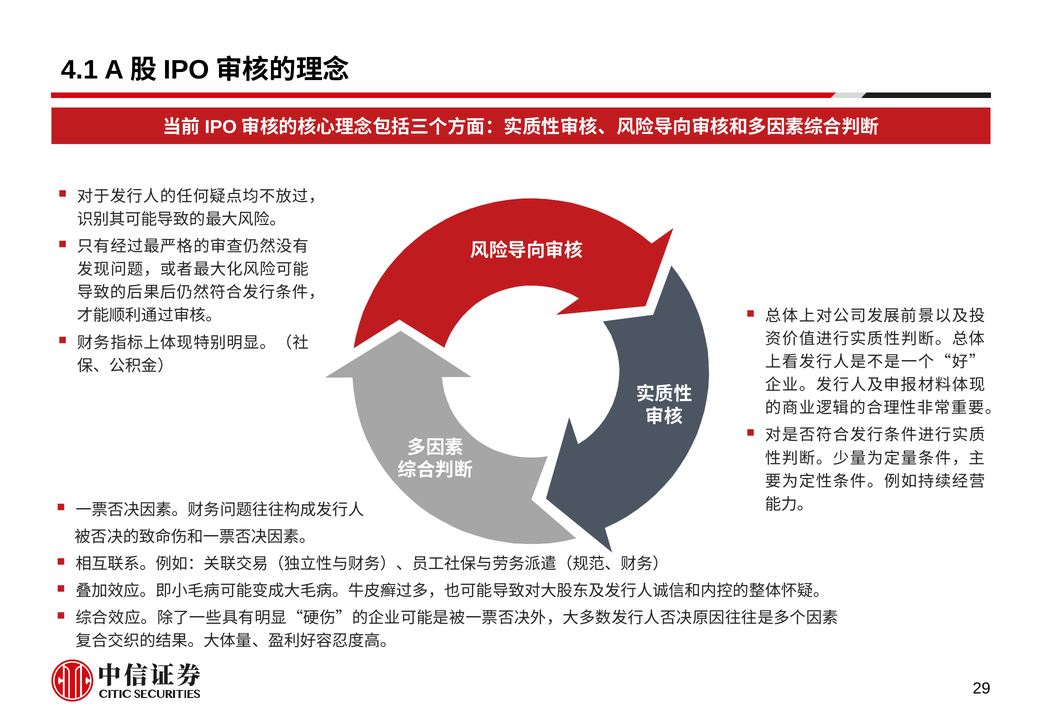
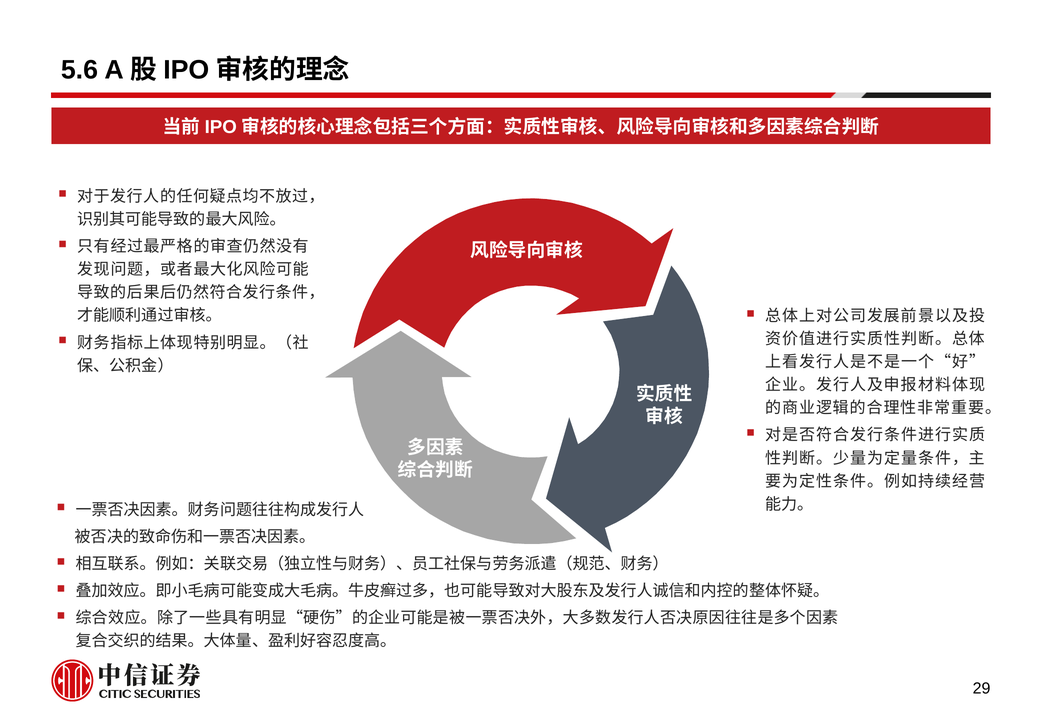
4.1: 4.1 -> 5.6 (79, 70)
